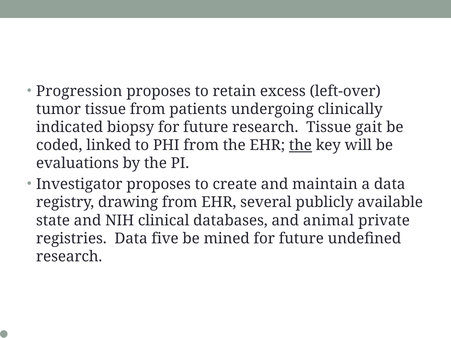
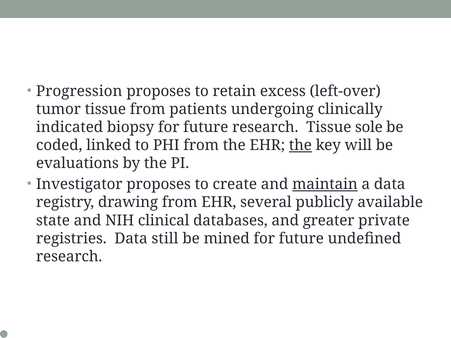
gait: gait -> sole (369, 127)
maintain underline: none -> present (325, 184)
animal: animal -> greater (329, 221)
five: five -> still (165, 239)
